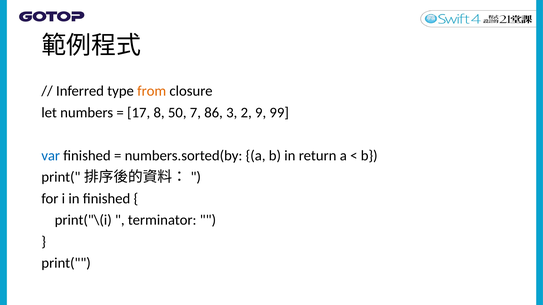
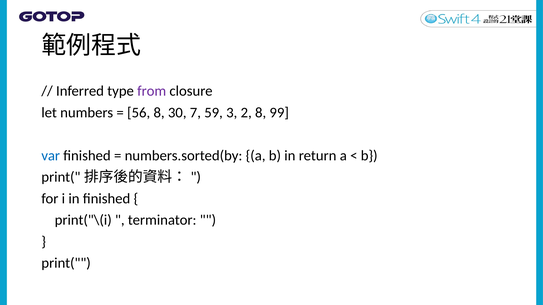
from colour: orange -> purple (152, 91)
17: 17 -> 56 (139, 113)
50: 50 -> 30 (177, 113)
86: 86 -> 59 (214, 113)
2 9: 9 -> 8 (261, 113)
